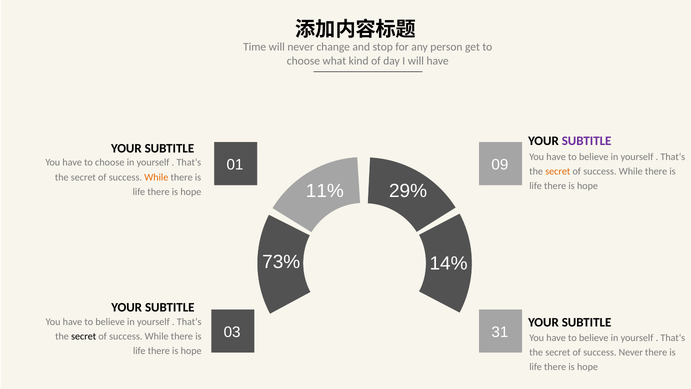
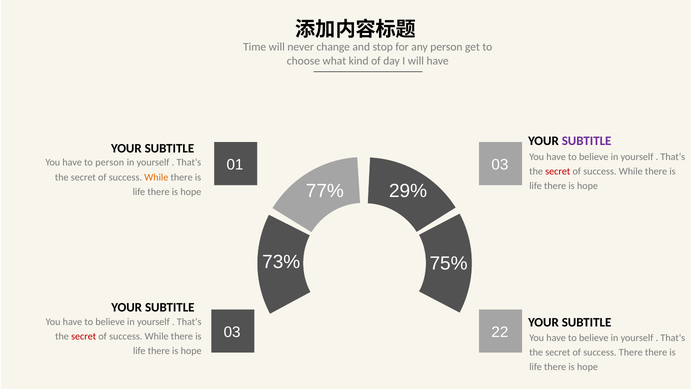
01 09: 09 -> 03 (500, 165)
have to choose: choose -> person (110, 163)
secret colour: orange -> red (558, 171)
11%: 11% -> 77% (325, 191)
14%: 14% -> 75% (449, 263)
31: 31 -> 22 (500, 332)
secret colour: black -> red (84, 336)
success Never: Never -> There (631, 352)
